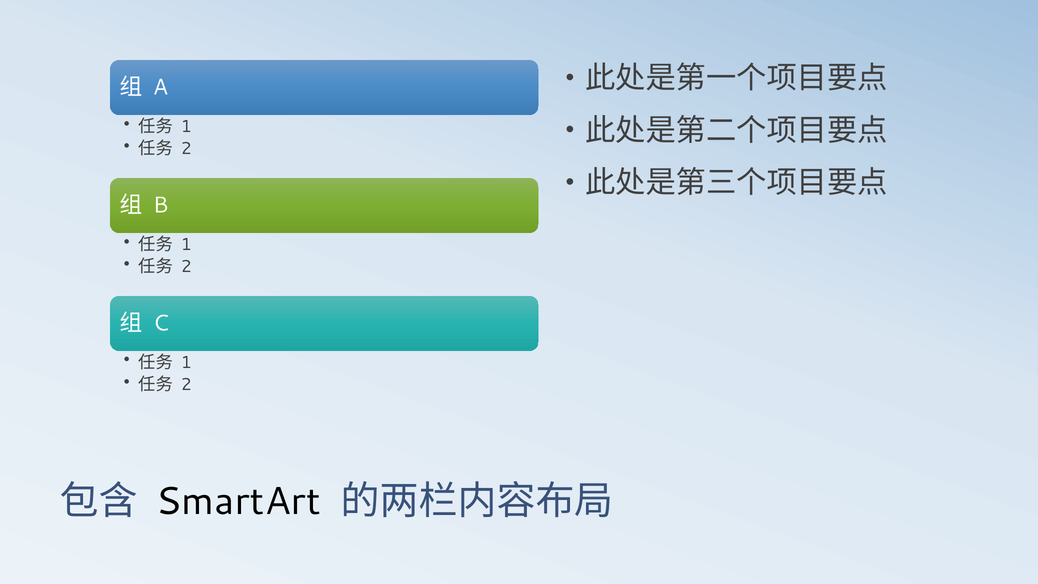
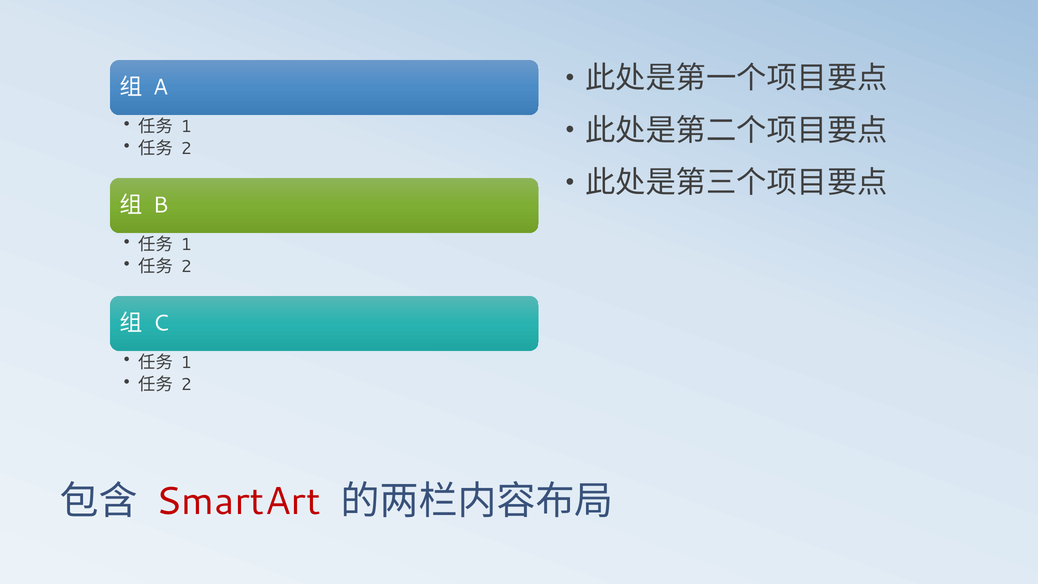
SmartArt colour: black -> red (238, 501)
